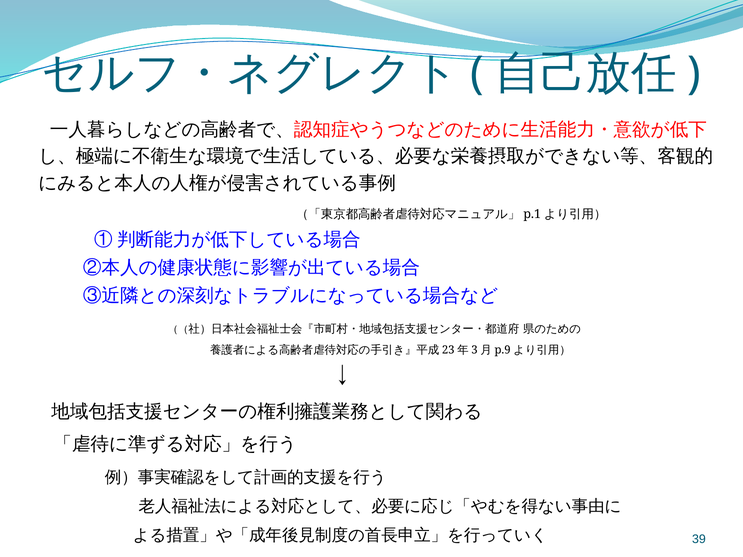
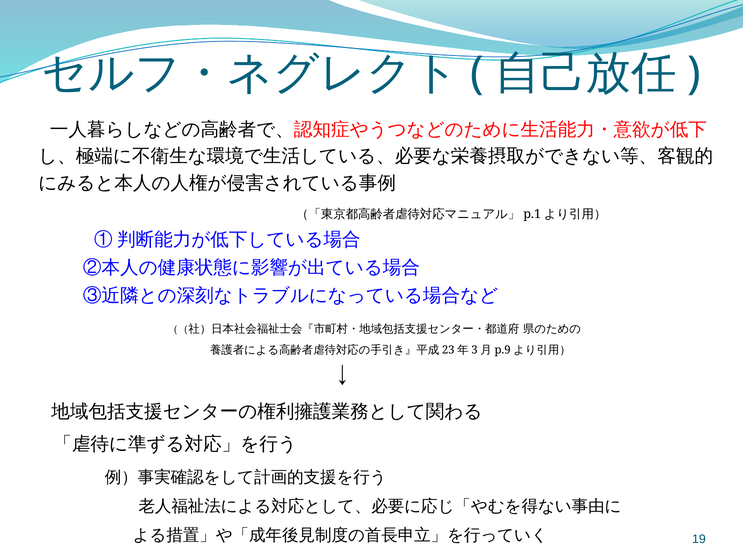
39: 39 -> 19 (699, 540)
